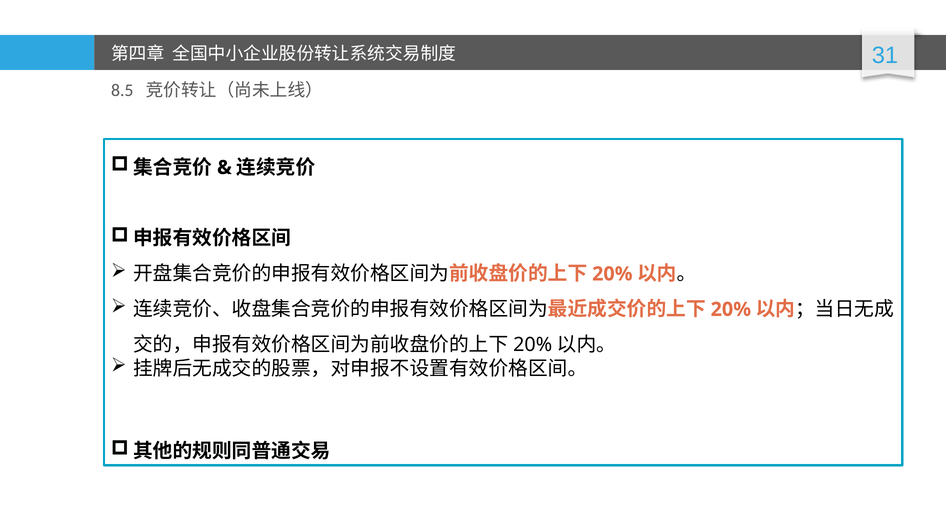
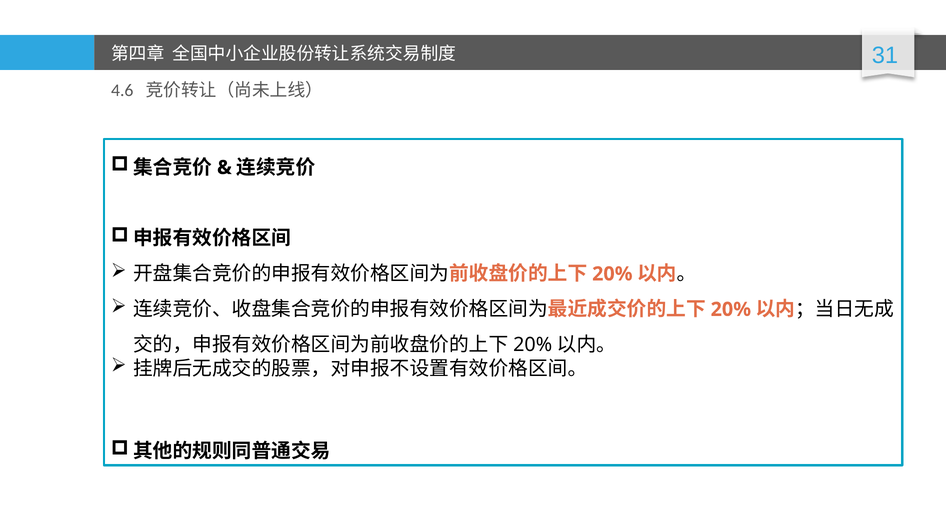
8.5: 8.5 -> 4.6 (122, 91)
